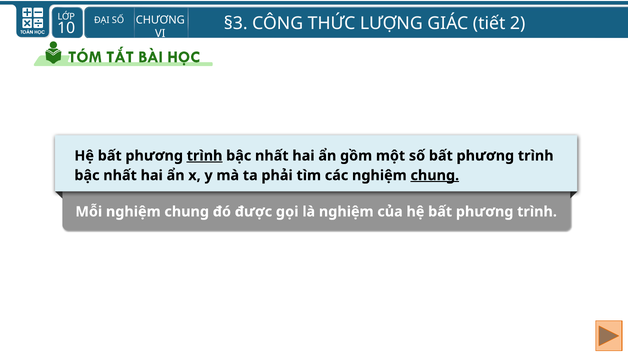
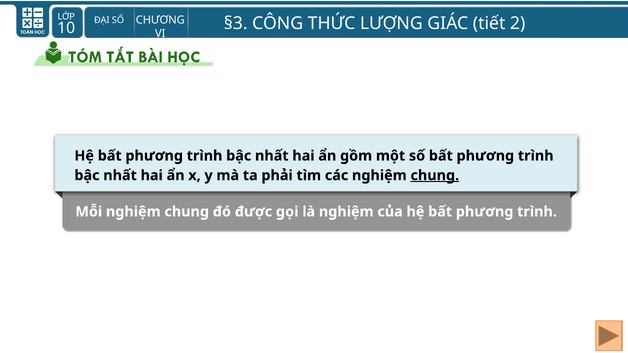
trình underline: present -> none (205, 156)
